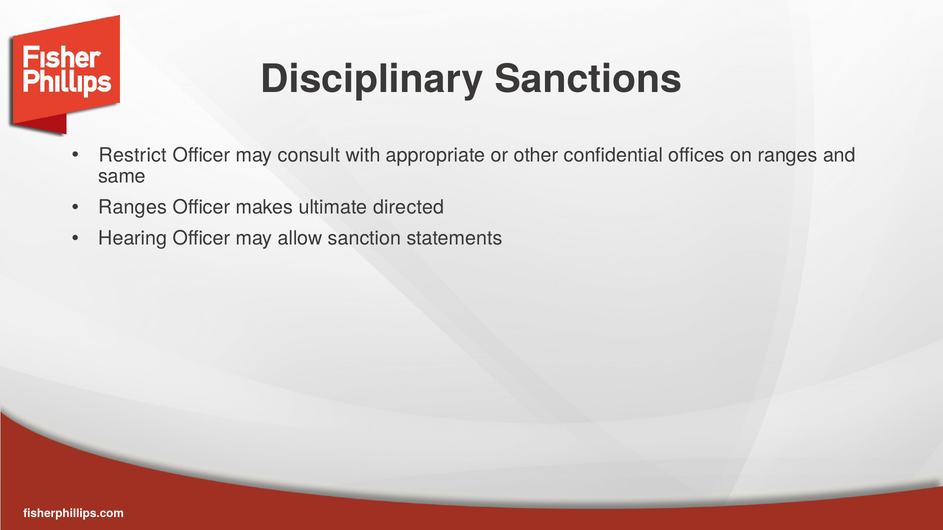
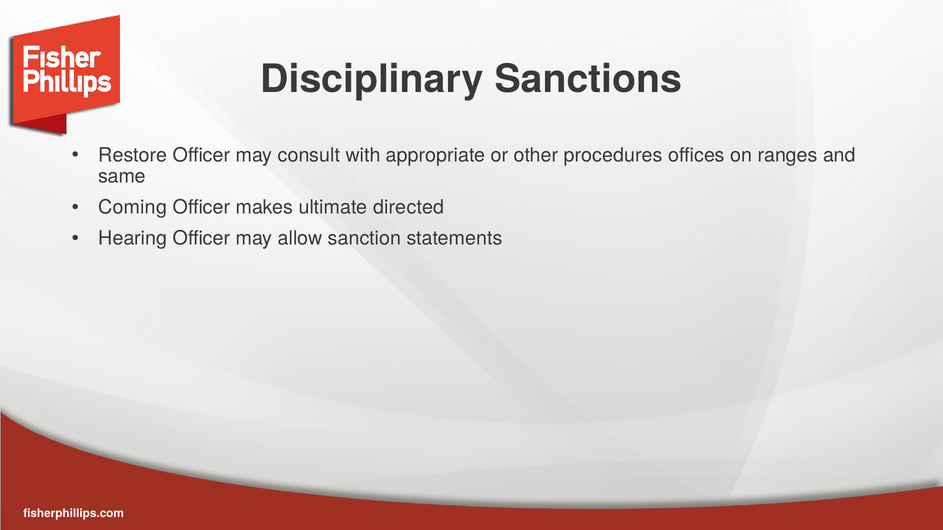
Restrict: Restrict -> Restore (133, 155)
confidential: confidential -> procedures (613, 155)
Ranges: Ranges -> Coming (133, 208)
